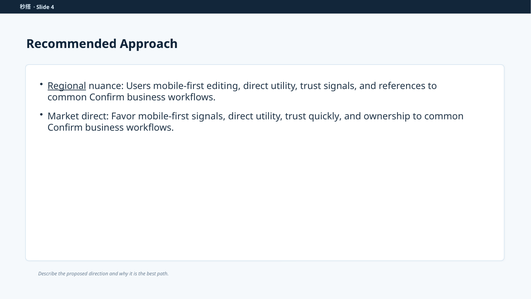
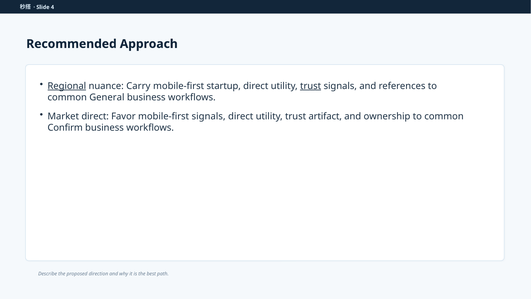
Users: Users -> Carry (138, 86)
editing: editing -> startup (224, 86)
trust underline: none -> present (311, 86)
Confirm: Confirm -> General (107, 97)
quickly: quickly -> artifact (325, 116)
